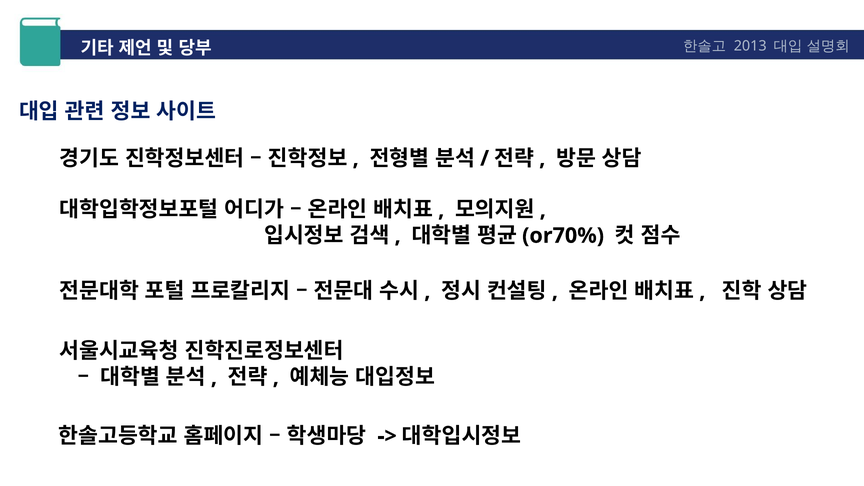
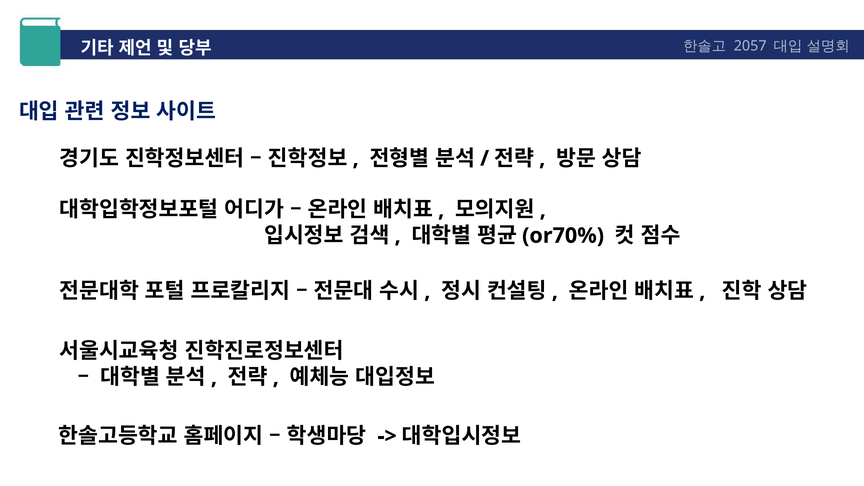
2013: 2013 -> 2057 (750, 46)
